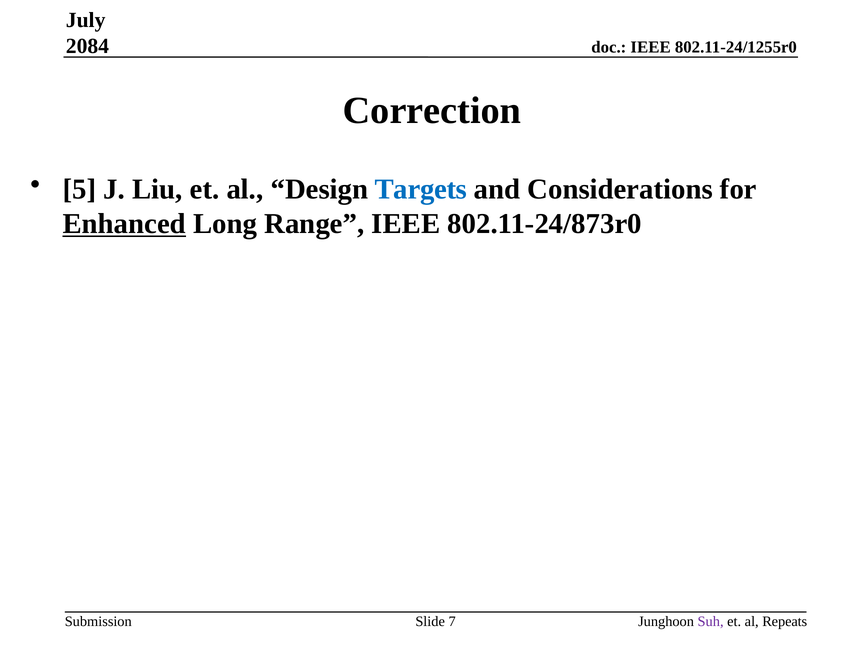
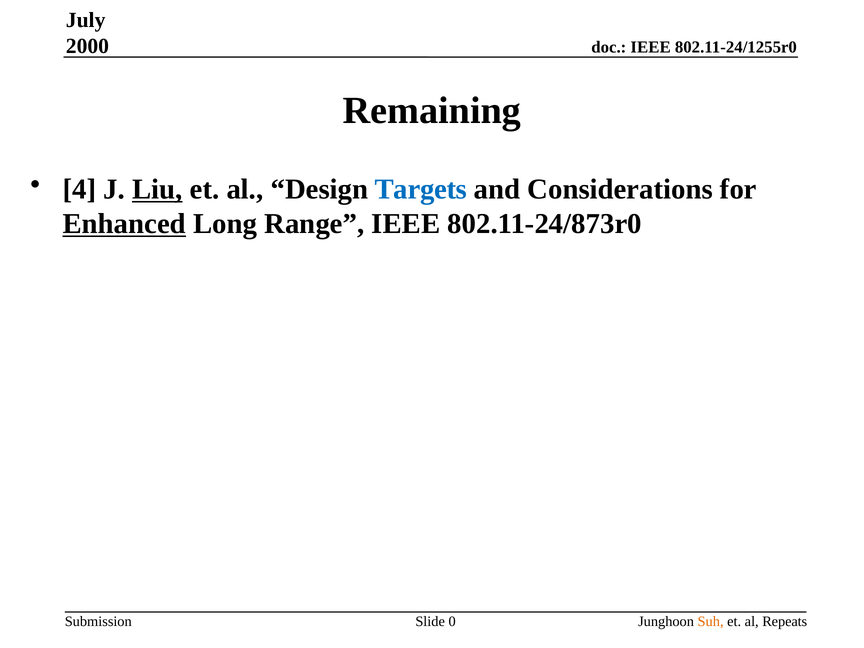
2084: 2084 -> 2000 (87, 46)
Correction: Correction -> Remaining (432, 111)
5: 5 -> 4 (79, 189)
Liu underline: none -> present (157, 189)
7: 7 -> 0 (452, 621)
Suh colour: purple -> orange (711, 621)
